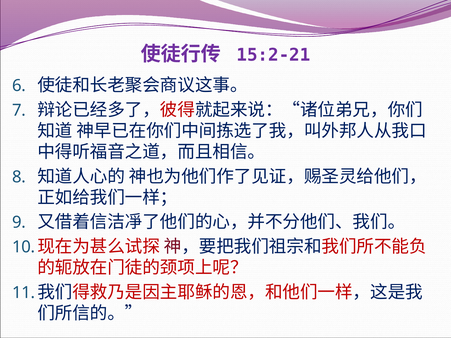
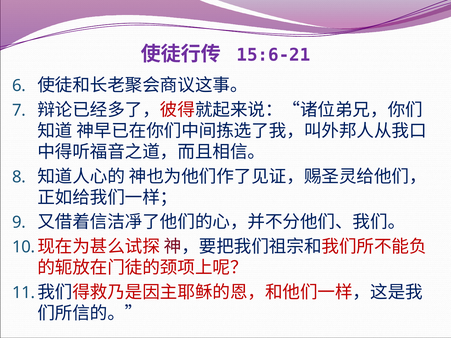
15:2-21: 15:2-21 -> 15:6-21 (273, 55)
